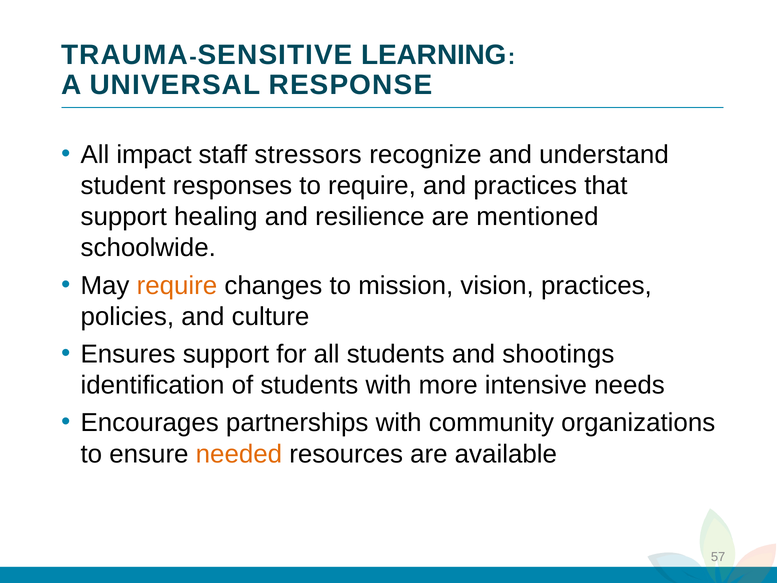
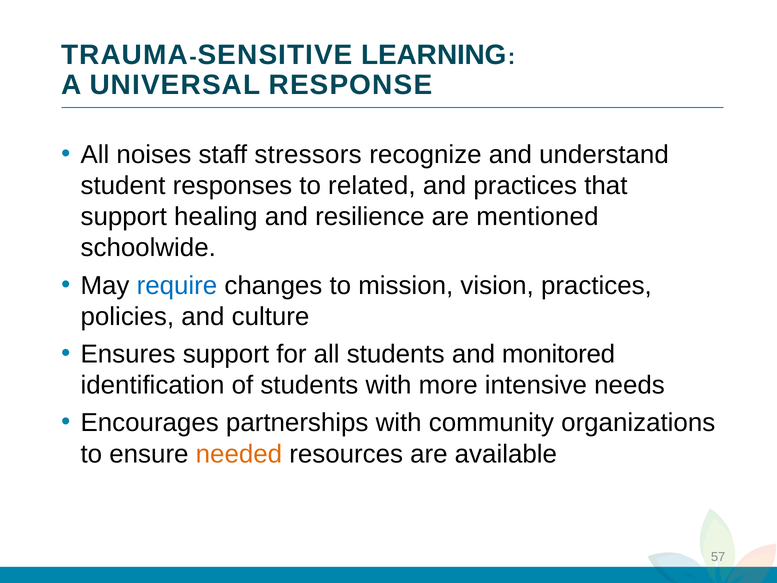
impact: impact -> noises (154, 155)
to require: require -> related (372, 186)
require colour: orange -> blue (177, 285)
shootings: shootings -> monitored (559, 354)
